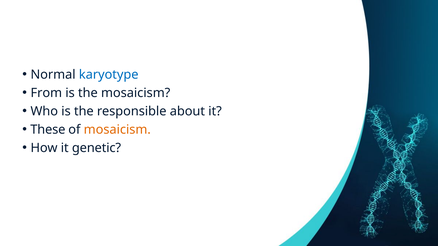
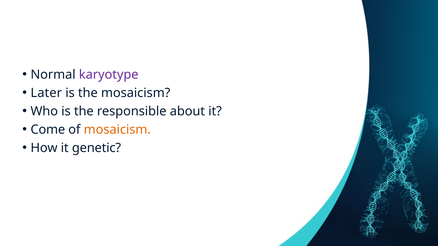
karyotype colour: blue -> purple (109, 75)
From: From -> Later (46, 93)
These: These -> Come (48, 130)
